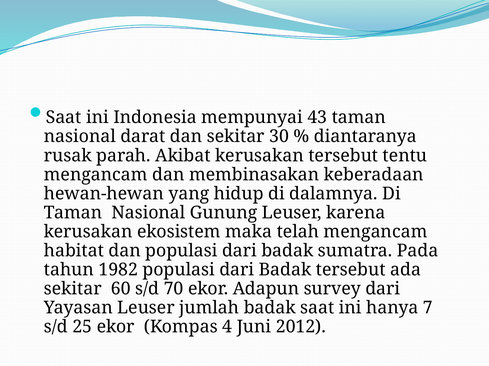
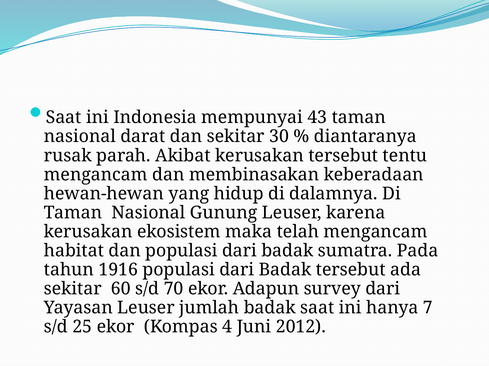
1982: 1982 -> 1916 (118, 270)
